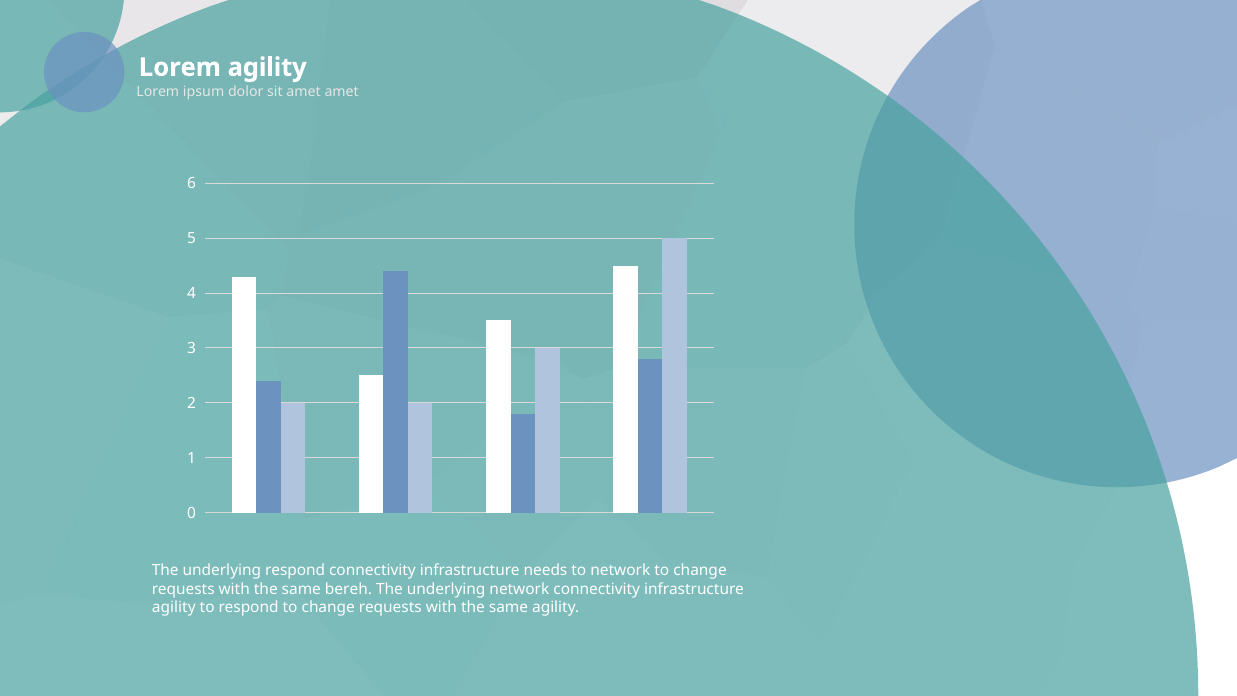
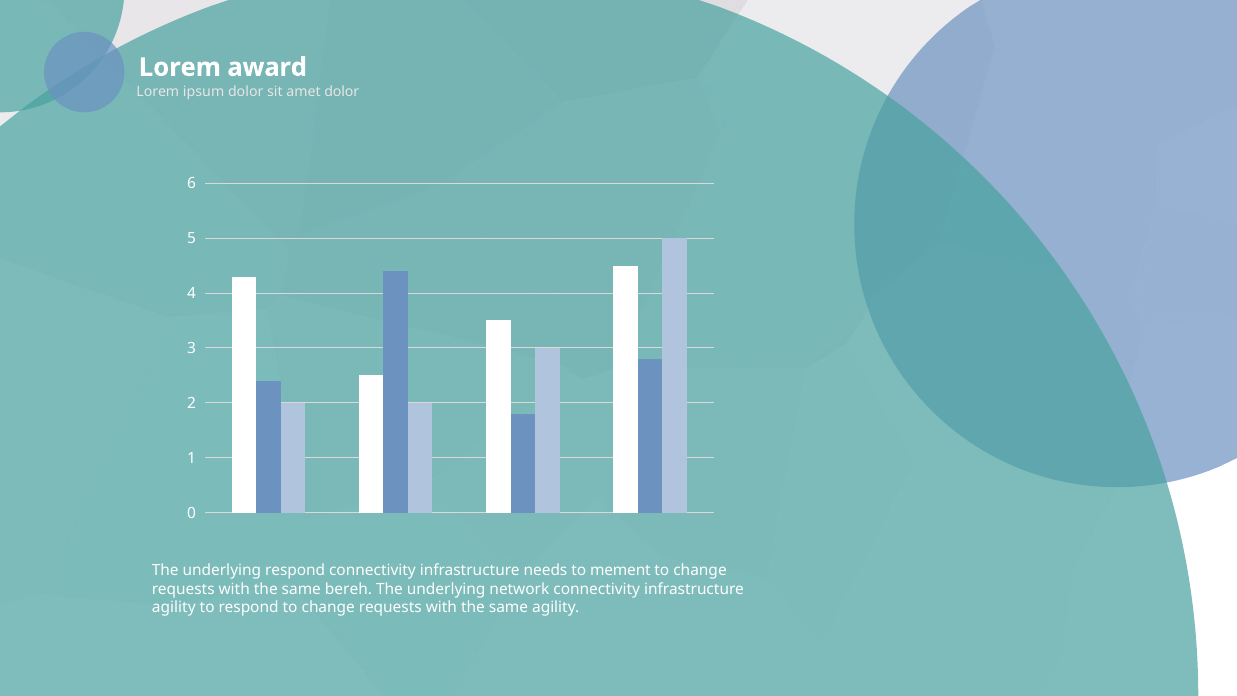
Lorem agility: agility -> award (267, 67)
amet amet: amet -> dolor (342, 92)
to network: network -> mement (620, 571)
